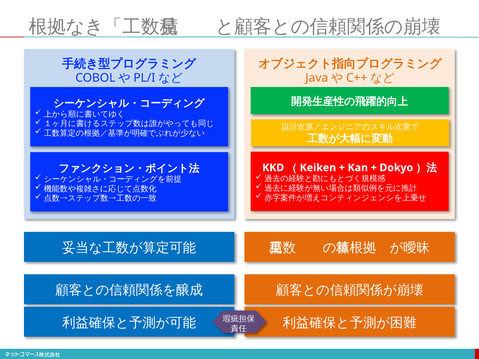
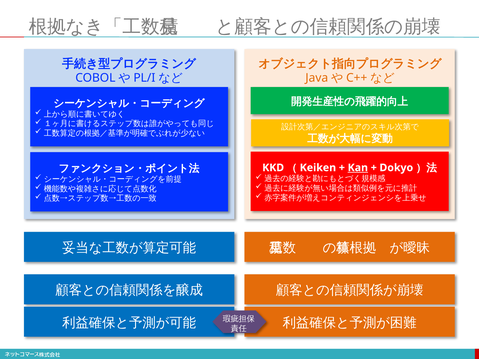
Kan underline: none -> present (358, 168)
